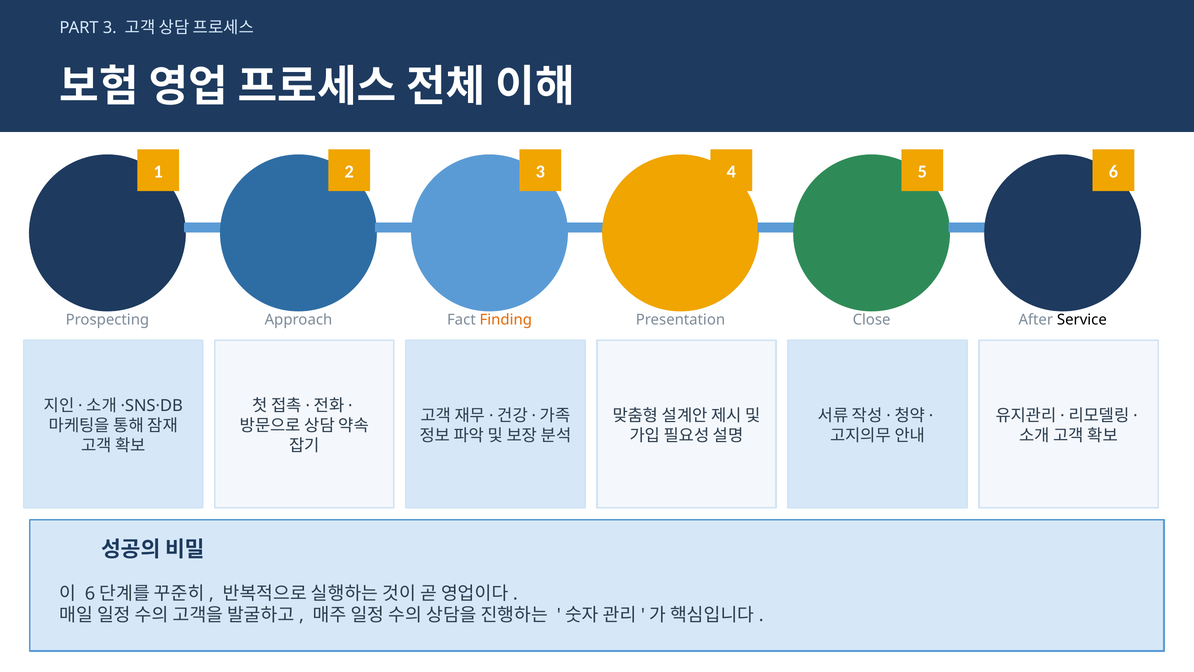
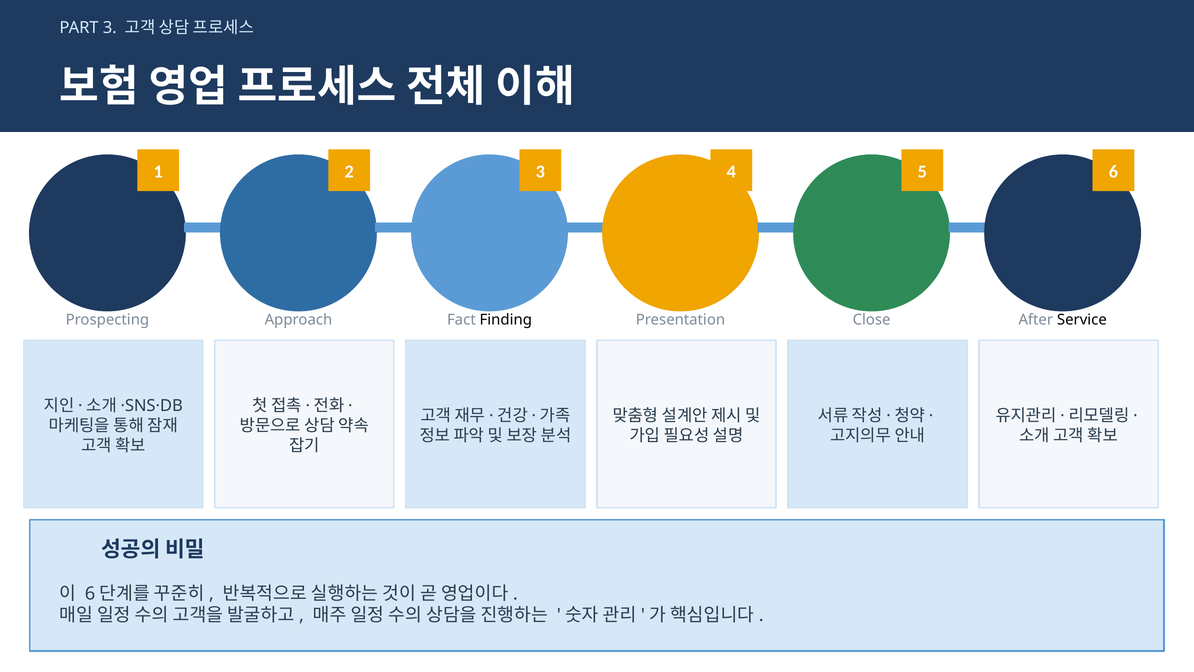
Finding colour: orange -> black (506, 320)
